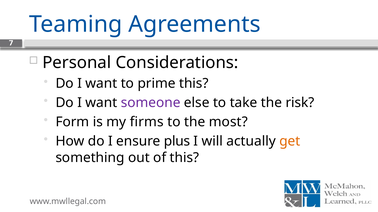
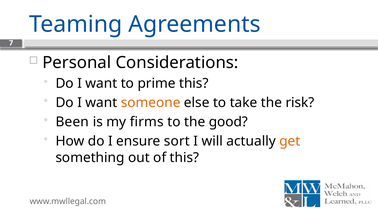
someone colour: purple -> orange (151, 103)
Form: Form -> Been (72, 122)
most: most -> good (228, 122)
plus: plus -> sort (177, 142)
